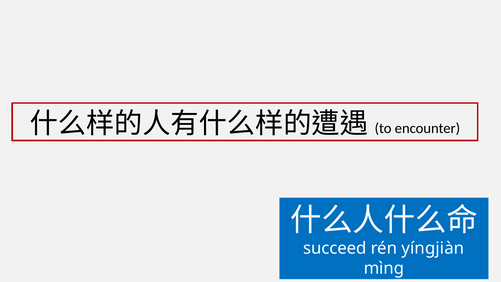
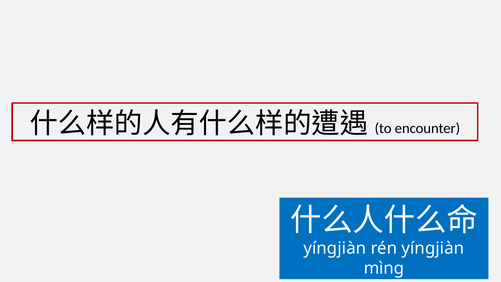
succeed: succeed -> yíngjiàn (335, 248)
